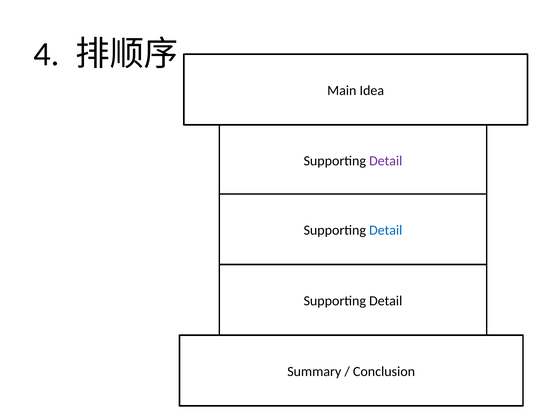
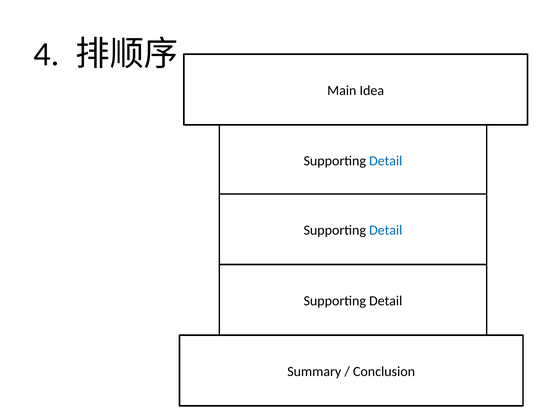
Detail colour: purple -> blue (386, 161)
